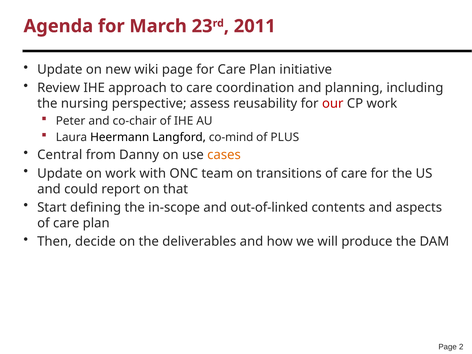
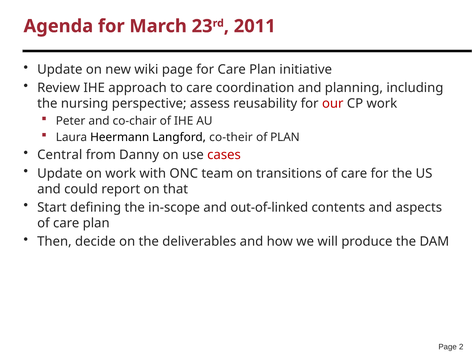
co-mind: co-mind -> co-their (231, 137)
of PLUS: PLUS -> PLAN (285, 137)
cases colour: orange -> red (224, 155)
